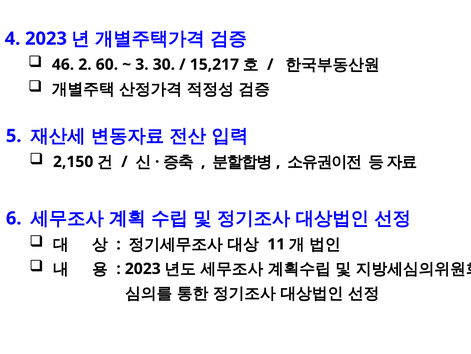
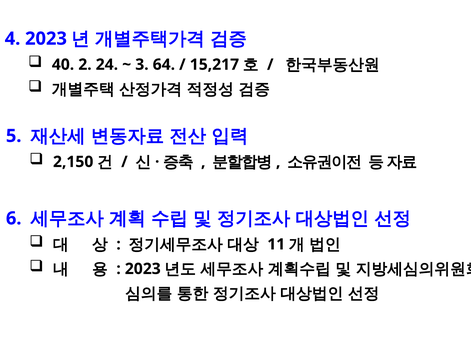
46: 46 -> 40 (63, 64)
60: 60 -> 24 (107, 64)
30: 30 -> 64 (164, 64)
